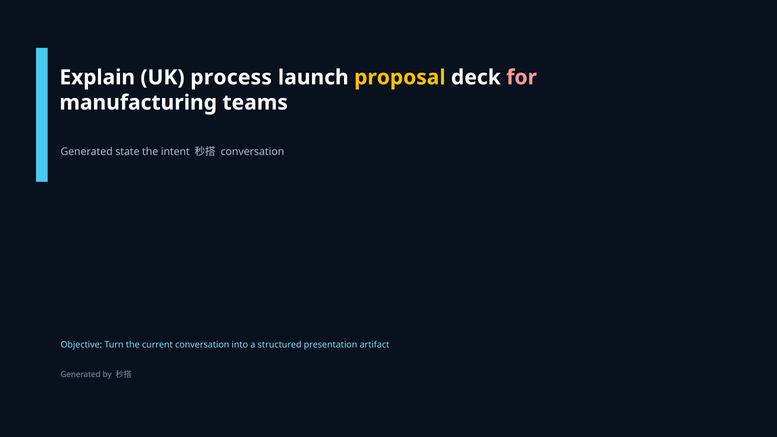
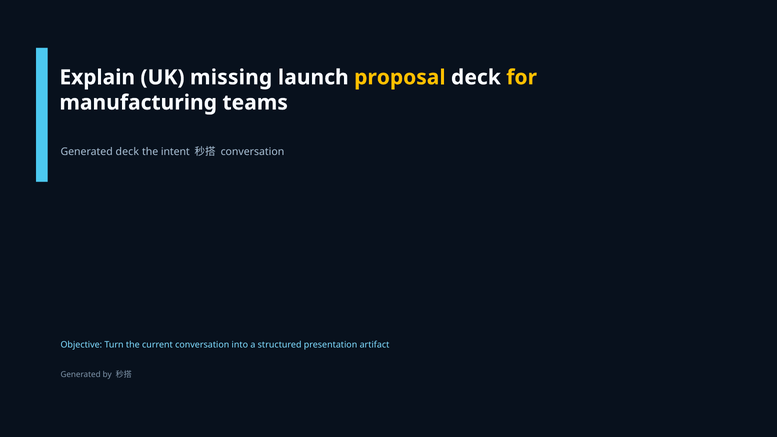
process: process -> missing (231, 77)
for colour: pink -> yellow (522, 77)
Generated state: state -> deck (127, 152)
